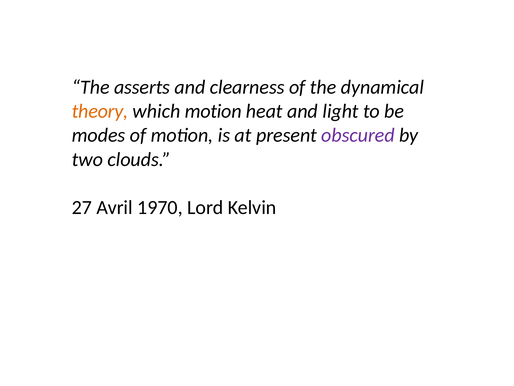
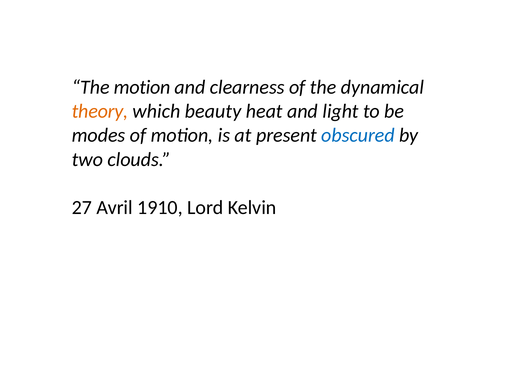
The asserts: asserts -> motion (142, 87)
which motion: motion -> beauty (213, 111)
obscured colour: purple -> blue (358, 135)
1970: 1970 -> 1910 (160, 207)
